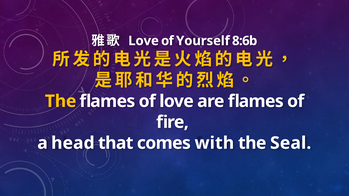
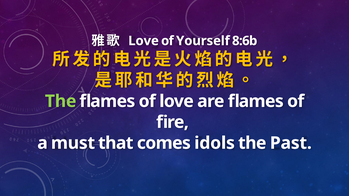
The colour: yellow -> light green (61, 101)
head: head -> must (73, 143)
with: with -> idols (215, 143)
Seal: Seal -> Past (291, 143)
